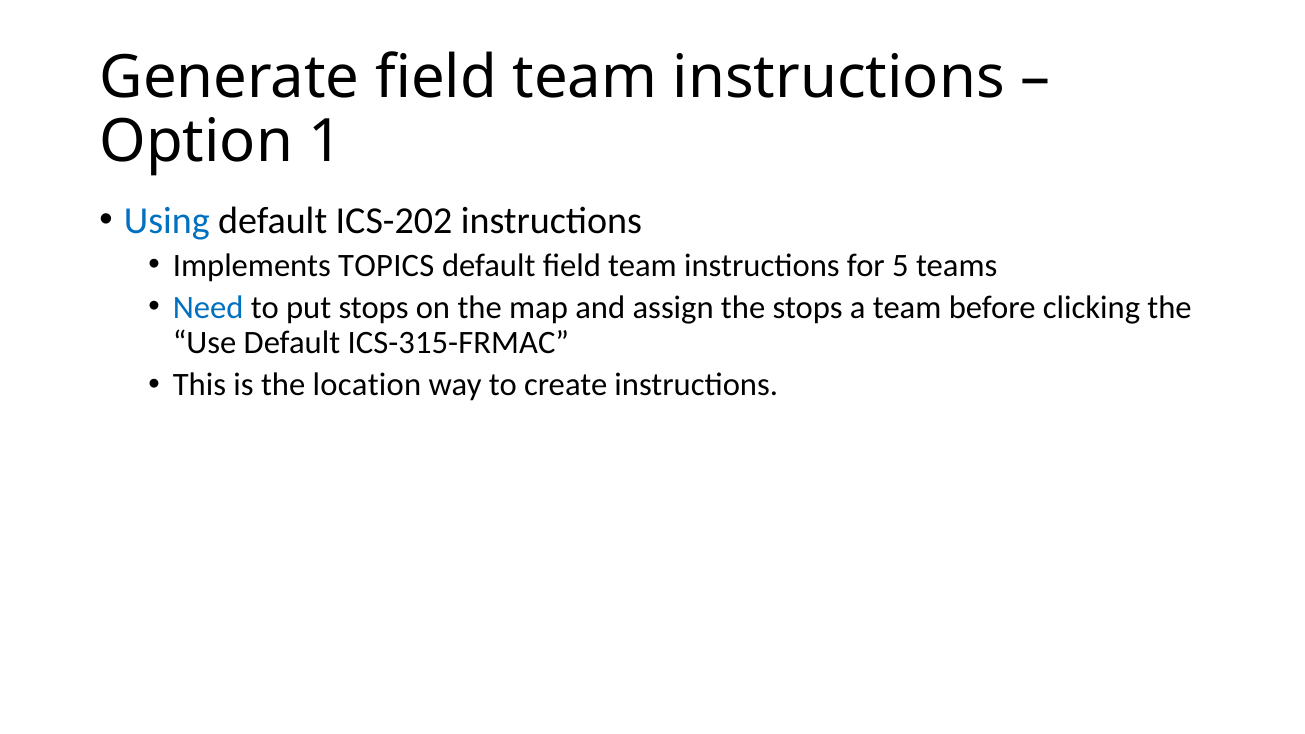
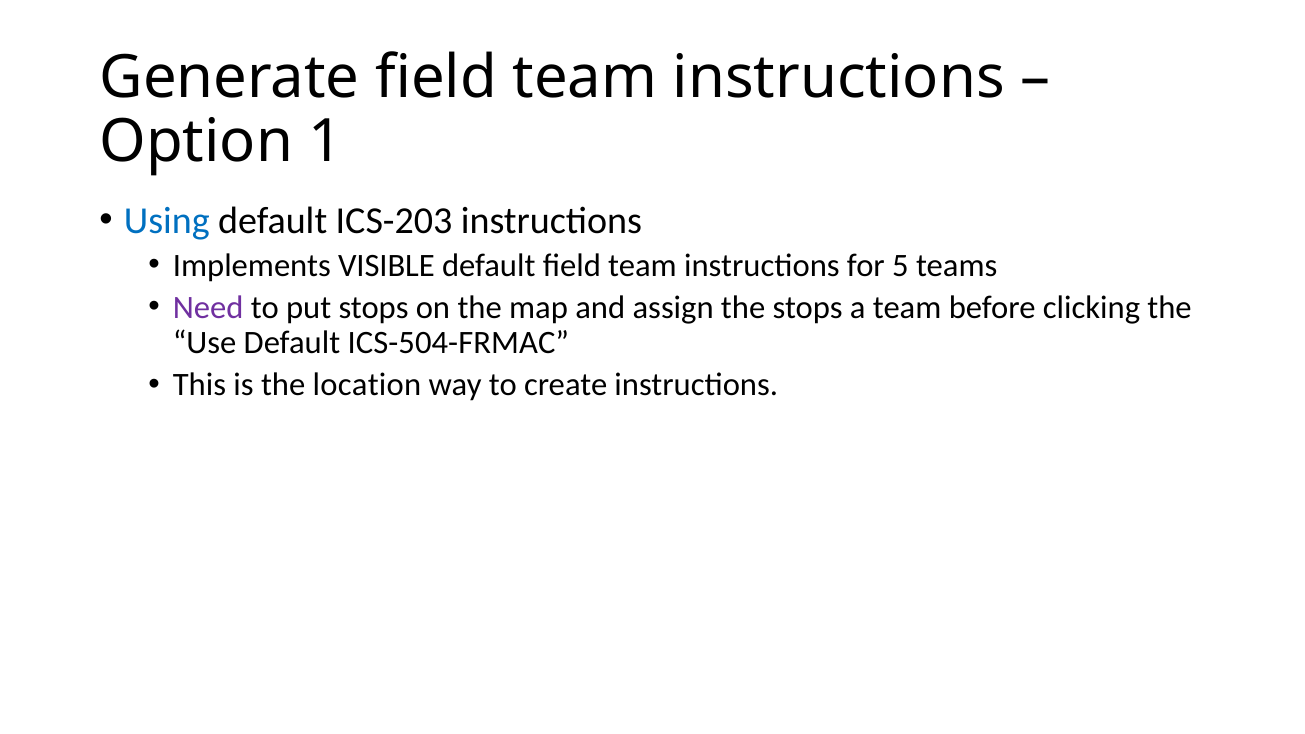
ICS-202: ICS-202 -> ICS-203 (394, 221)
TOPICS: TOPICS -> VISIBLE (386, 266)
Need colour: blue -> purple (208, 308)
ICS-315-FRMAC: ICS-315-FRMAC -> ICS-504-FRMAC (458, 343)
